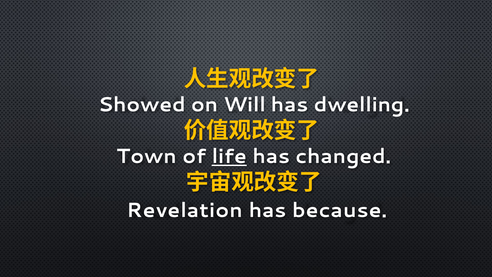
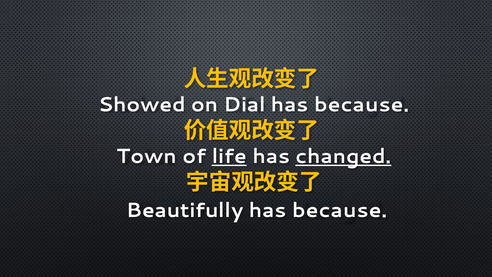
Will: Will -> Dial (245, 105)
dwelling: dwelling -> because (362, 105)
changed underline: none -> present (343, 156)
Revelation: Revelation -> Beautifully (185, 210)
